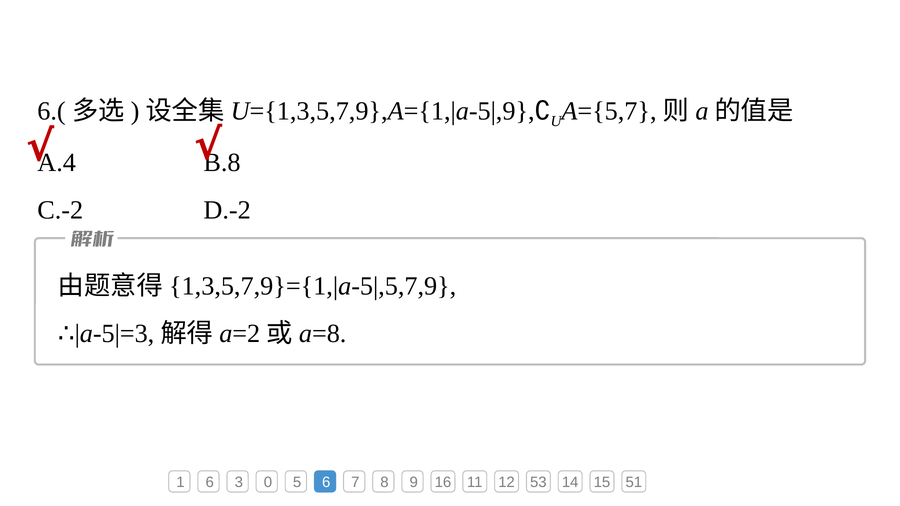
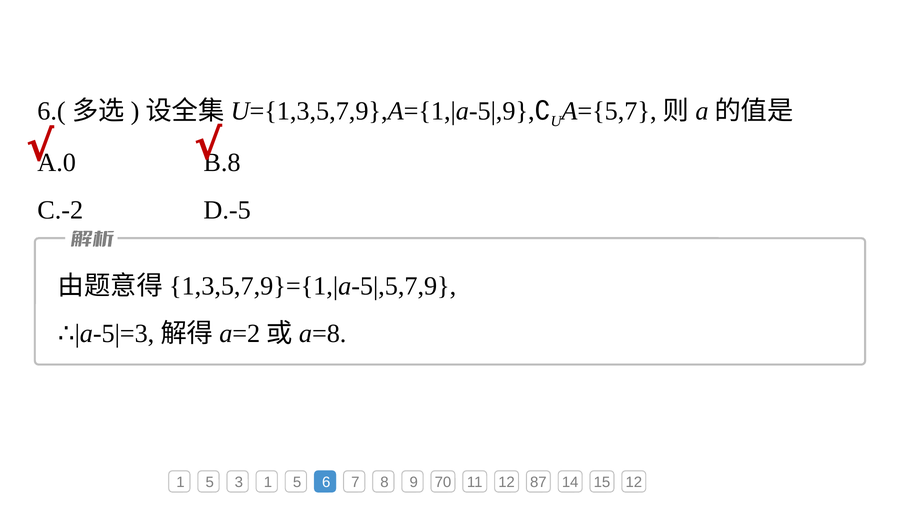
A.4: A.4 -> A.0 (57, 163)
D.-2: D.-2 -> D.-5 (227, 210)
6: 6 -> 5 (210, 483)
3 0: 0 -> 1 (268, 483)
16: 16 -> 70 (443, 483)
53: 53 -> 87 (538, 483)
15 51: 51 -> 12 (634, 483)
